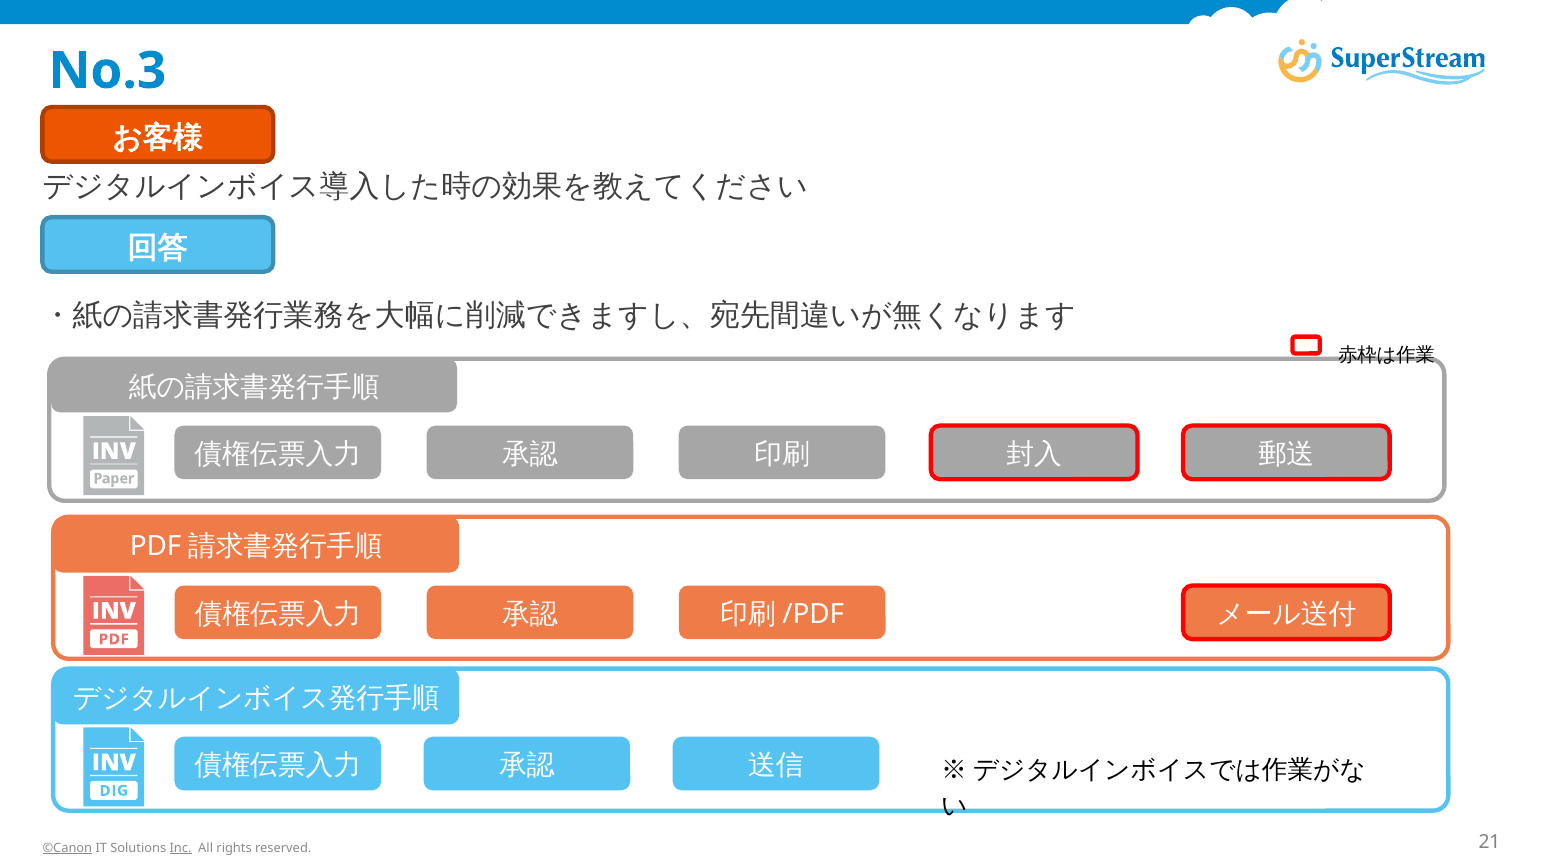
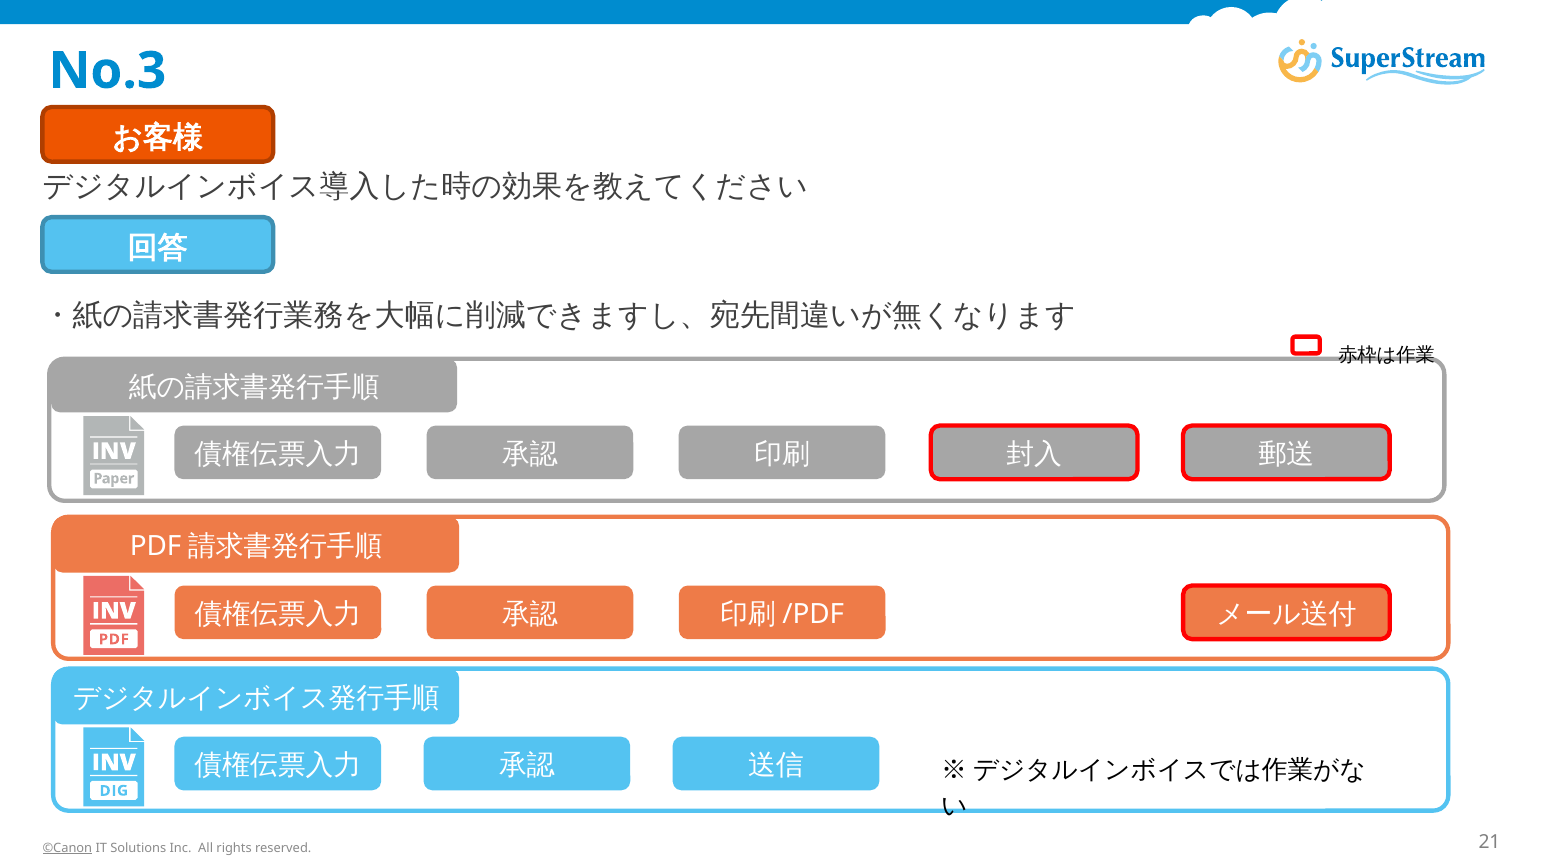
Inc underline: present -> none (181, 848)
